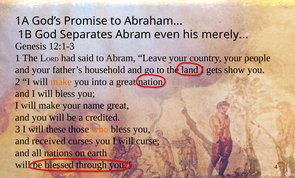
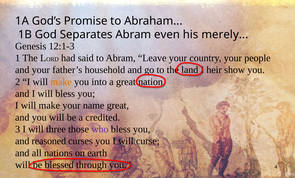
gets: gets -> heir (214, 70)
these: these -> three (56, 129)
who colour: orange -> purple (100, 129)
received: received -> reasoned (49, 141)
